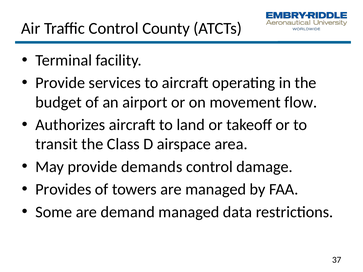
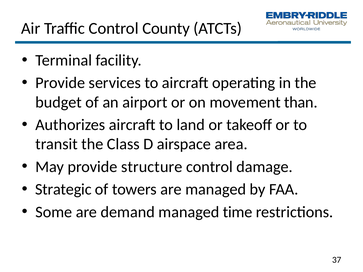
flow: flow -> than (301, 102)
demands: demands -> structure (152, 167)
Provides: Provides -> Strategic (63, 190)
data: data -> time (238, 212)
